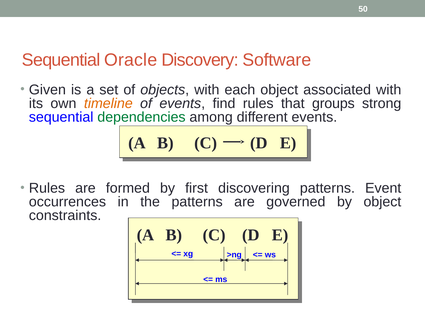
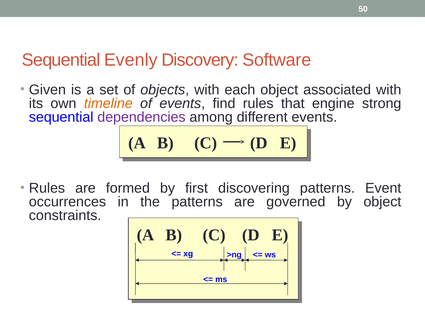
Oracle: Oracle -> Evenly (131, 60)
groups: groups -> engine (333, 103)
dependencies colour: green -> purple (141, 117)
